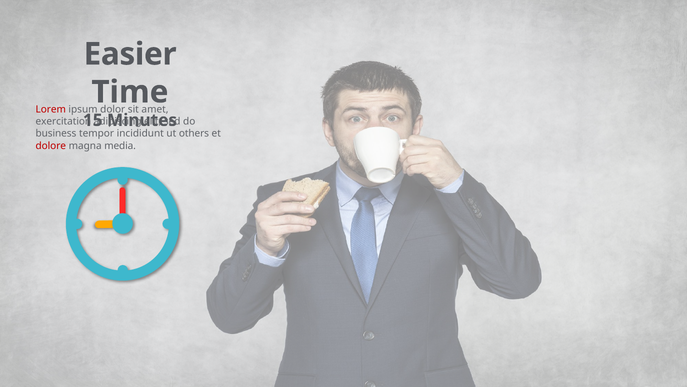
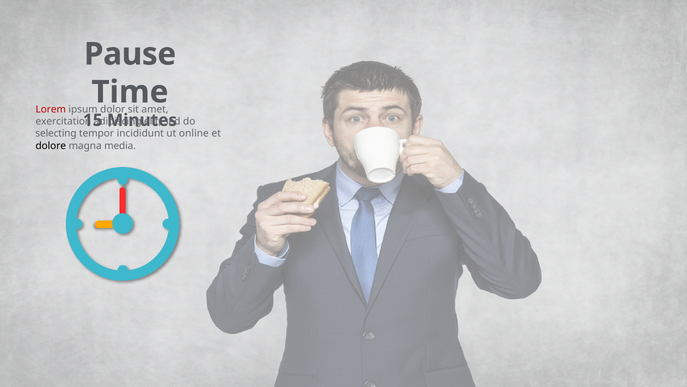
Easier: Easier -> Pause (130, 54)
business: business -> selecting (56, 133)
others: others -> online (194, 133)
dolore colour: red -> black (51, 145)
